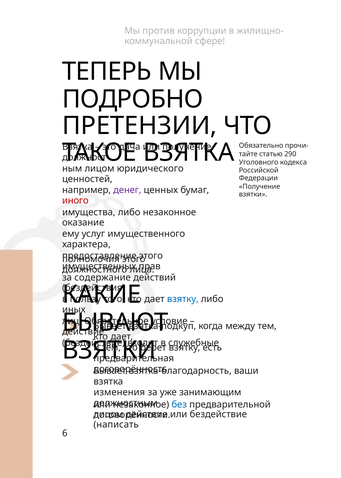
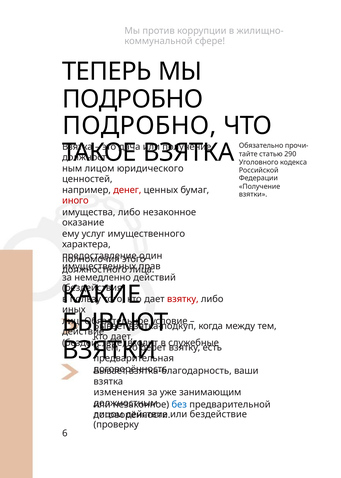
ПРЕТЕНЗИИ: ПРЕТЕНЗИИ -> ПОДРОБНО (139, 126)
денег colour: purple -> red (127, 190)
этого: этого -> один (151, 256)
содержание: содержание -> немедленно (103, 278)
взятку colour: blue -> red (183, 300)
написать: написать -> проверку (116, 425)
